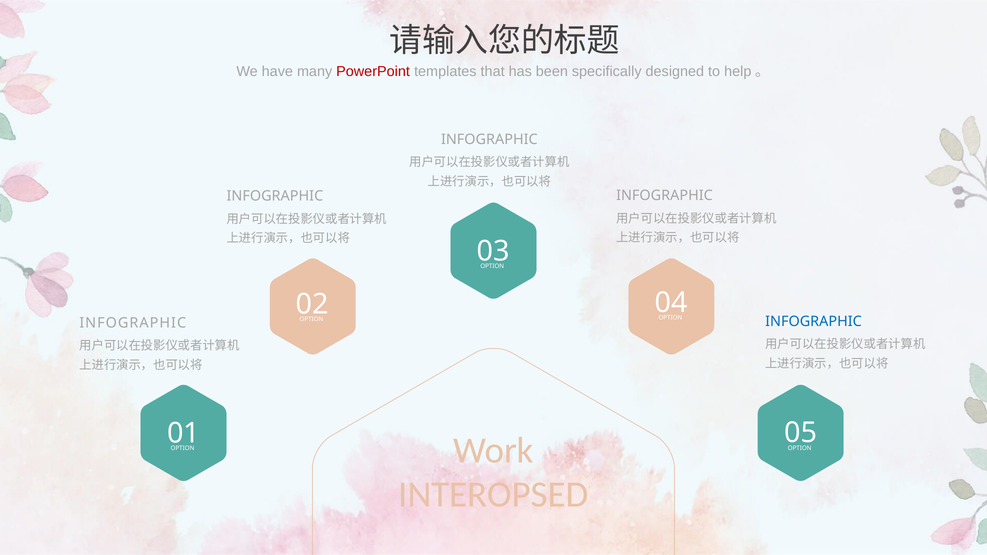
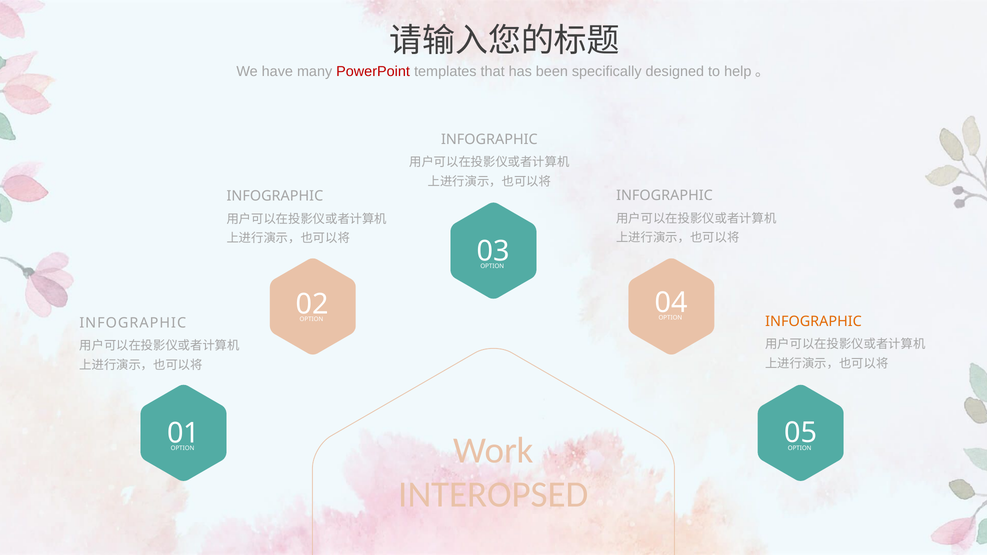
INFOGRAPHIC colour: blue -> orange (813, 322)
